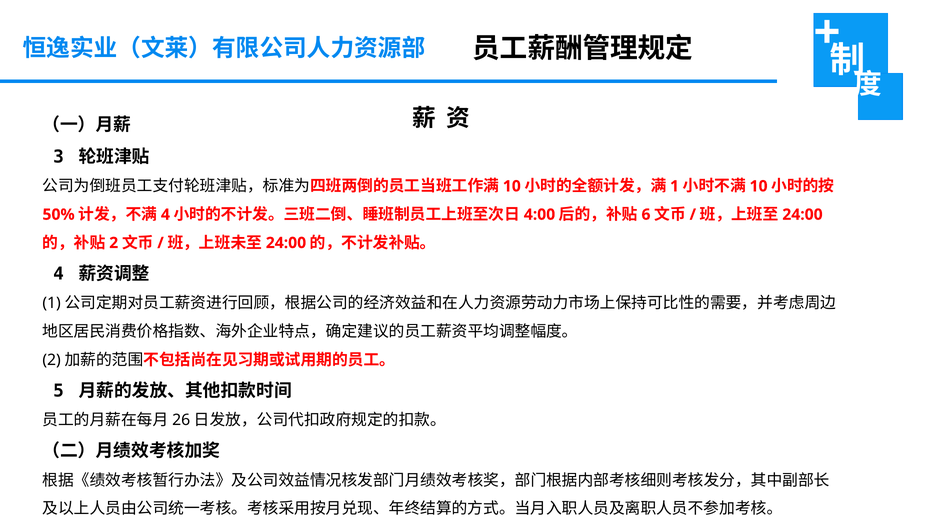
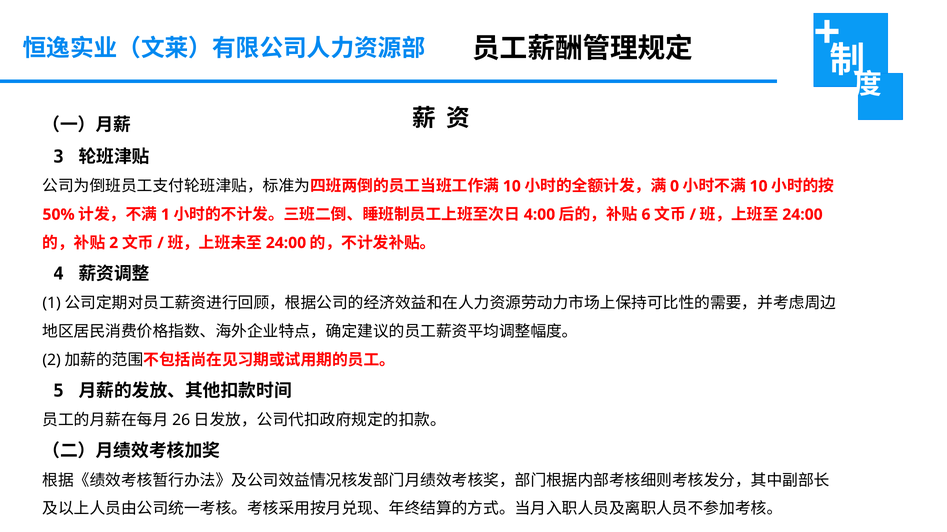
1: 1 -> 0 (675, 186)
4: 4 -> 1 (165, 215)
